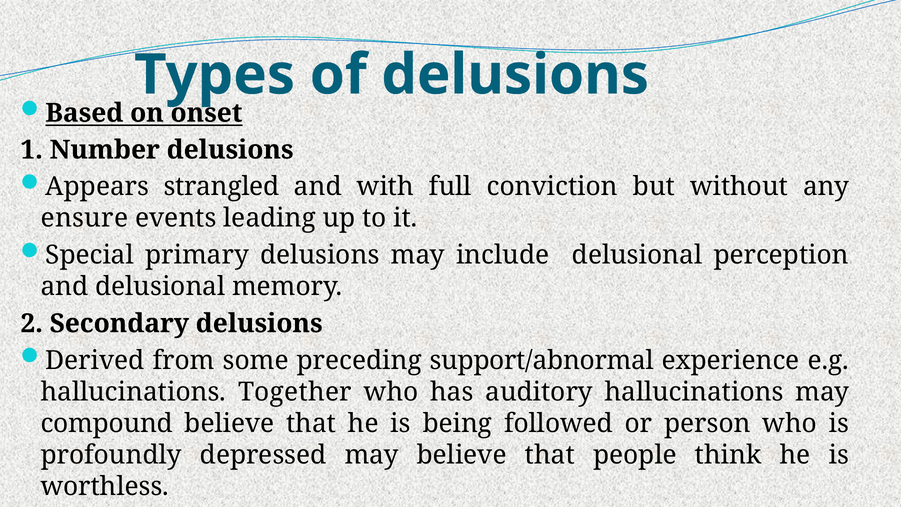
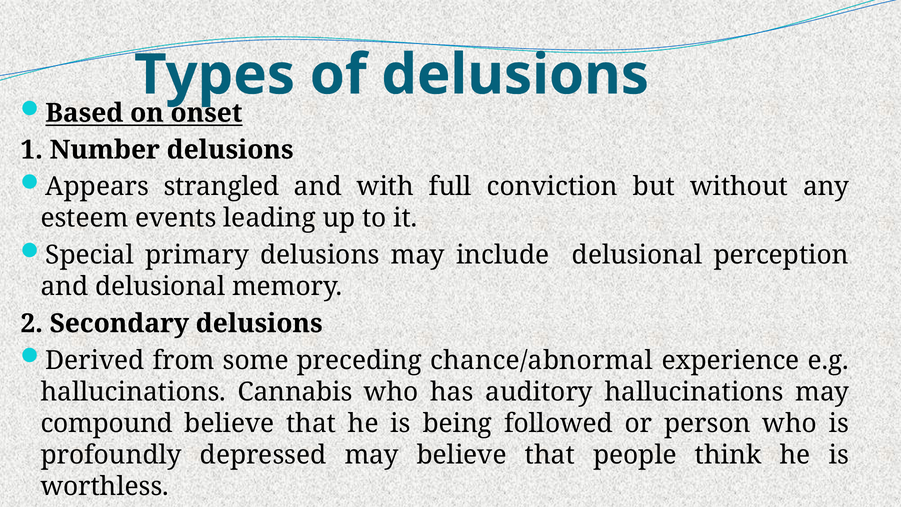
ensure: ensure -> esteem (85, 218)
support/abnormal: support/abnormal -> chance/abnormal (542, 360)
Together: Together -> Cannabis (295, 392)
